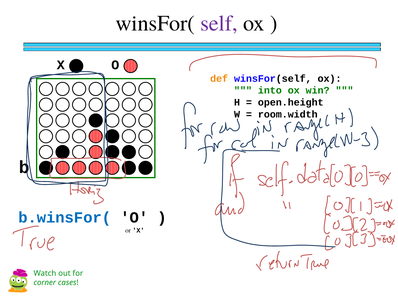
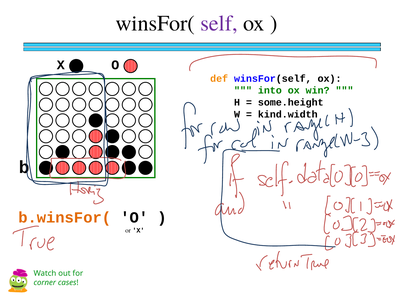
open.height: open.height -> some.height (291, 103)
room.width: room.width -> kind.width (288, 114)
b.winsFor( colour: blue -> orange (65, 218)
